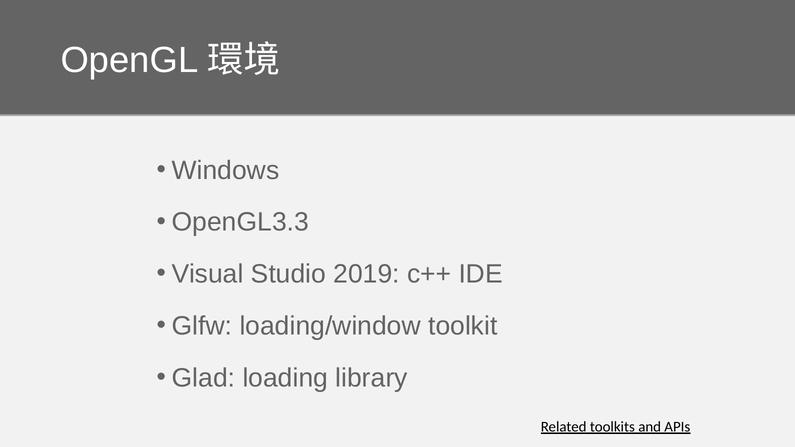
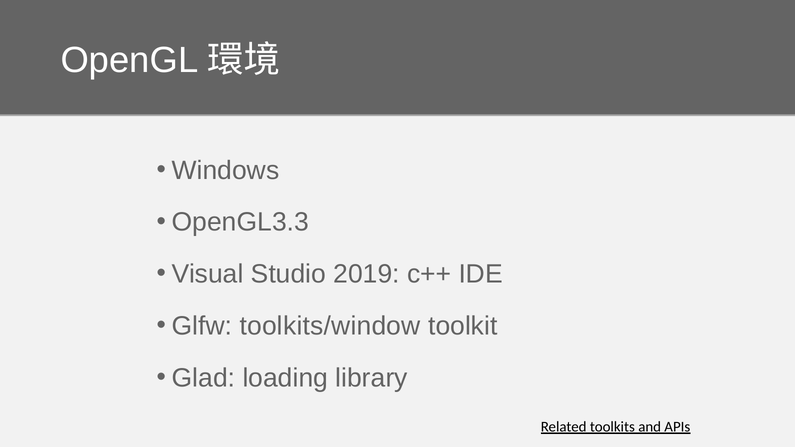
loading/window: loading/window -> toolkits/window (330, 326)
